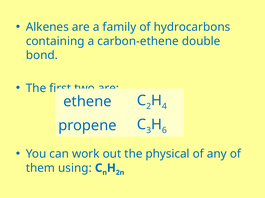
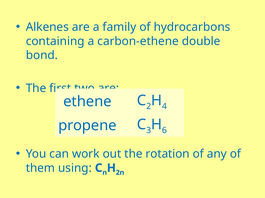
physical: physical -> rotation (168, 154)
